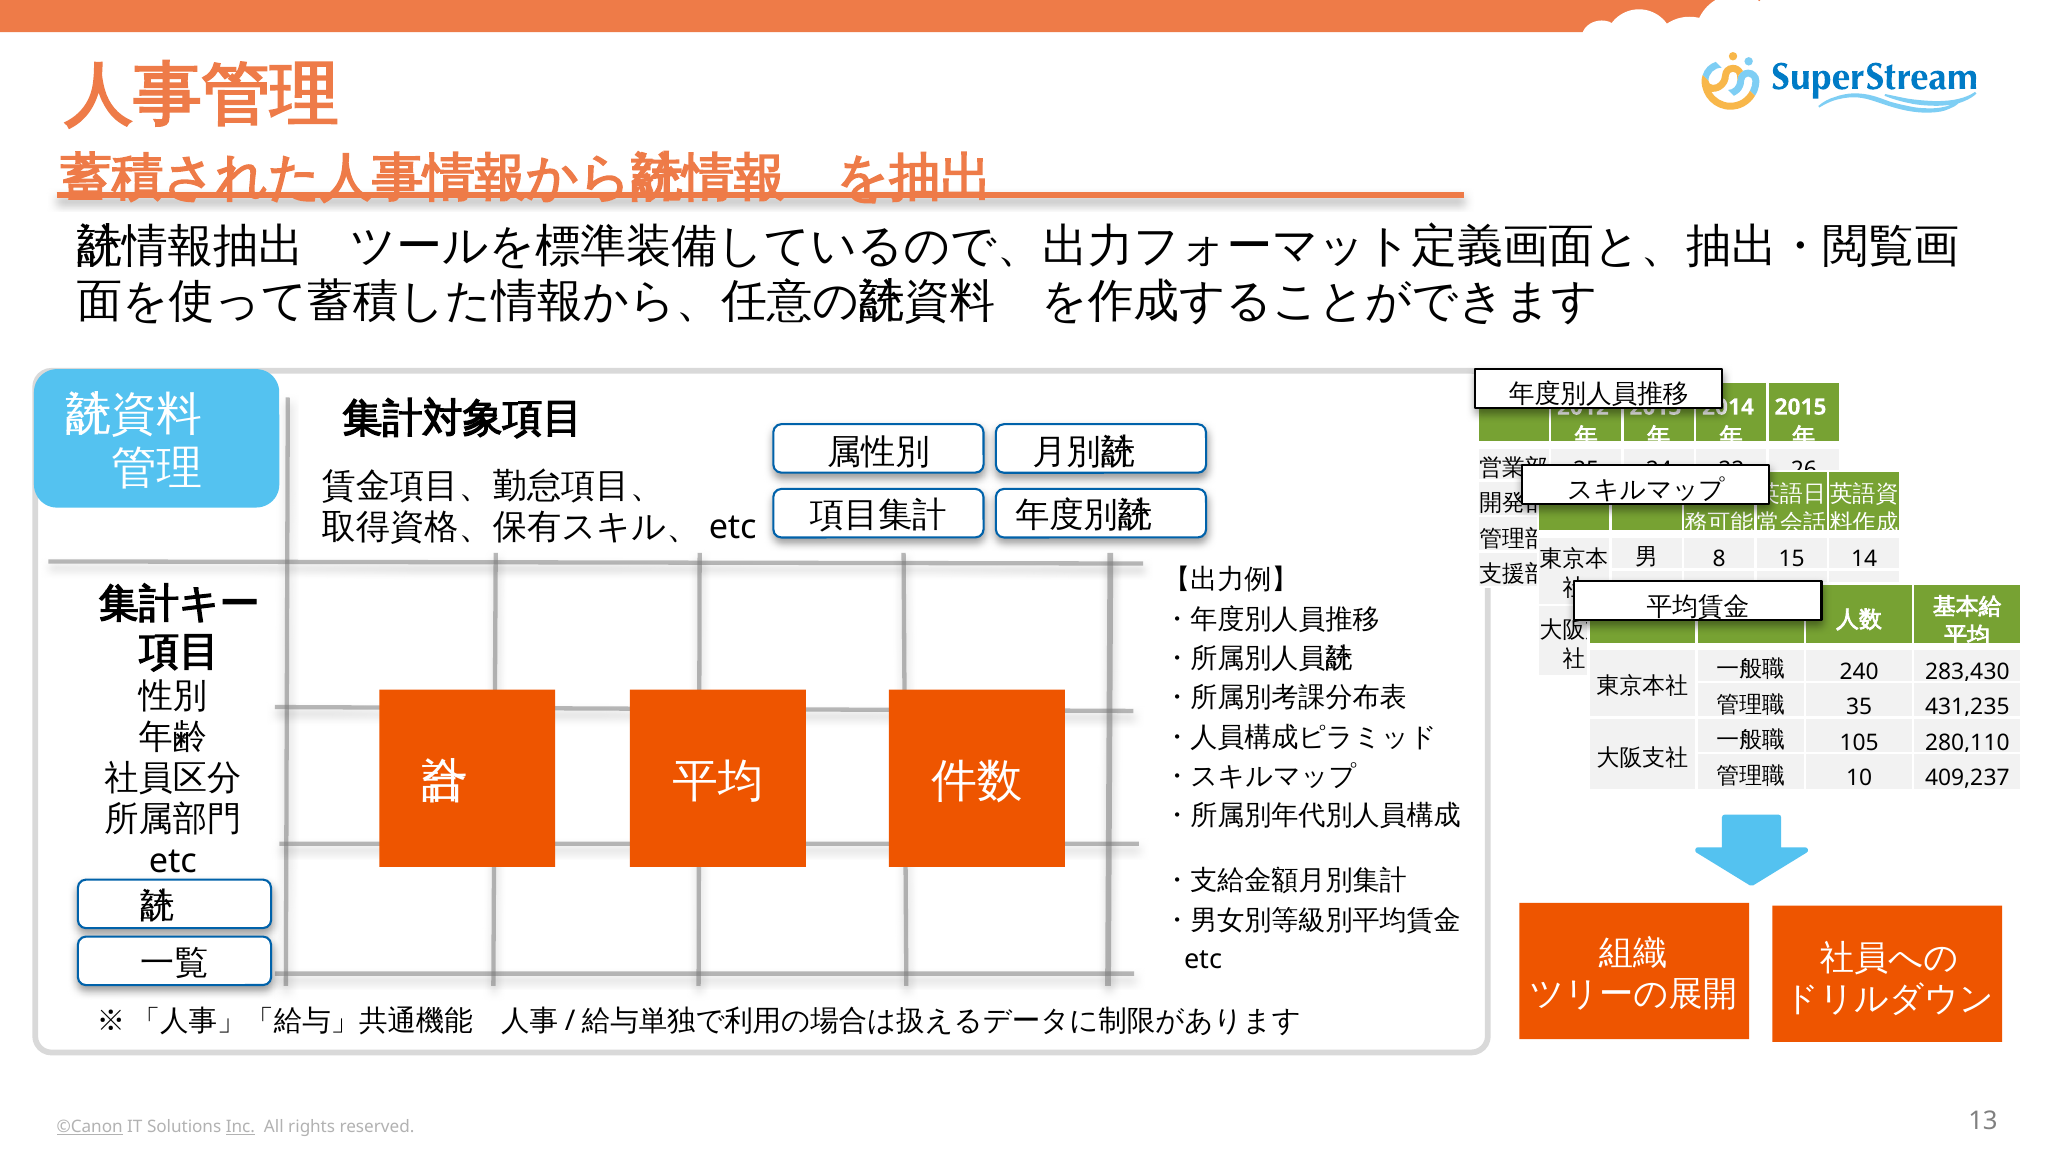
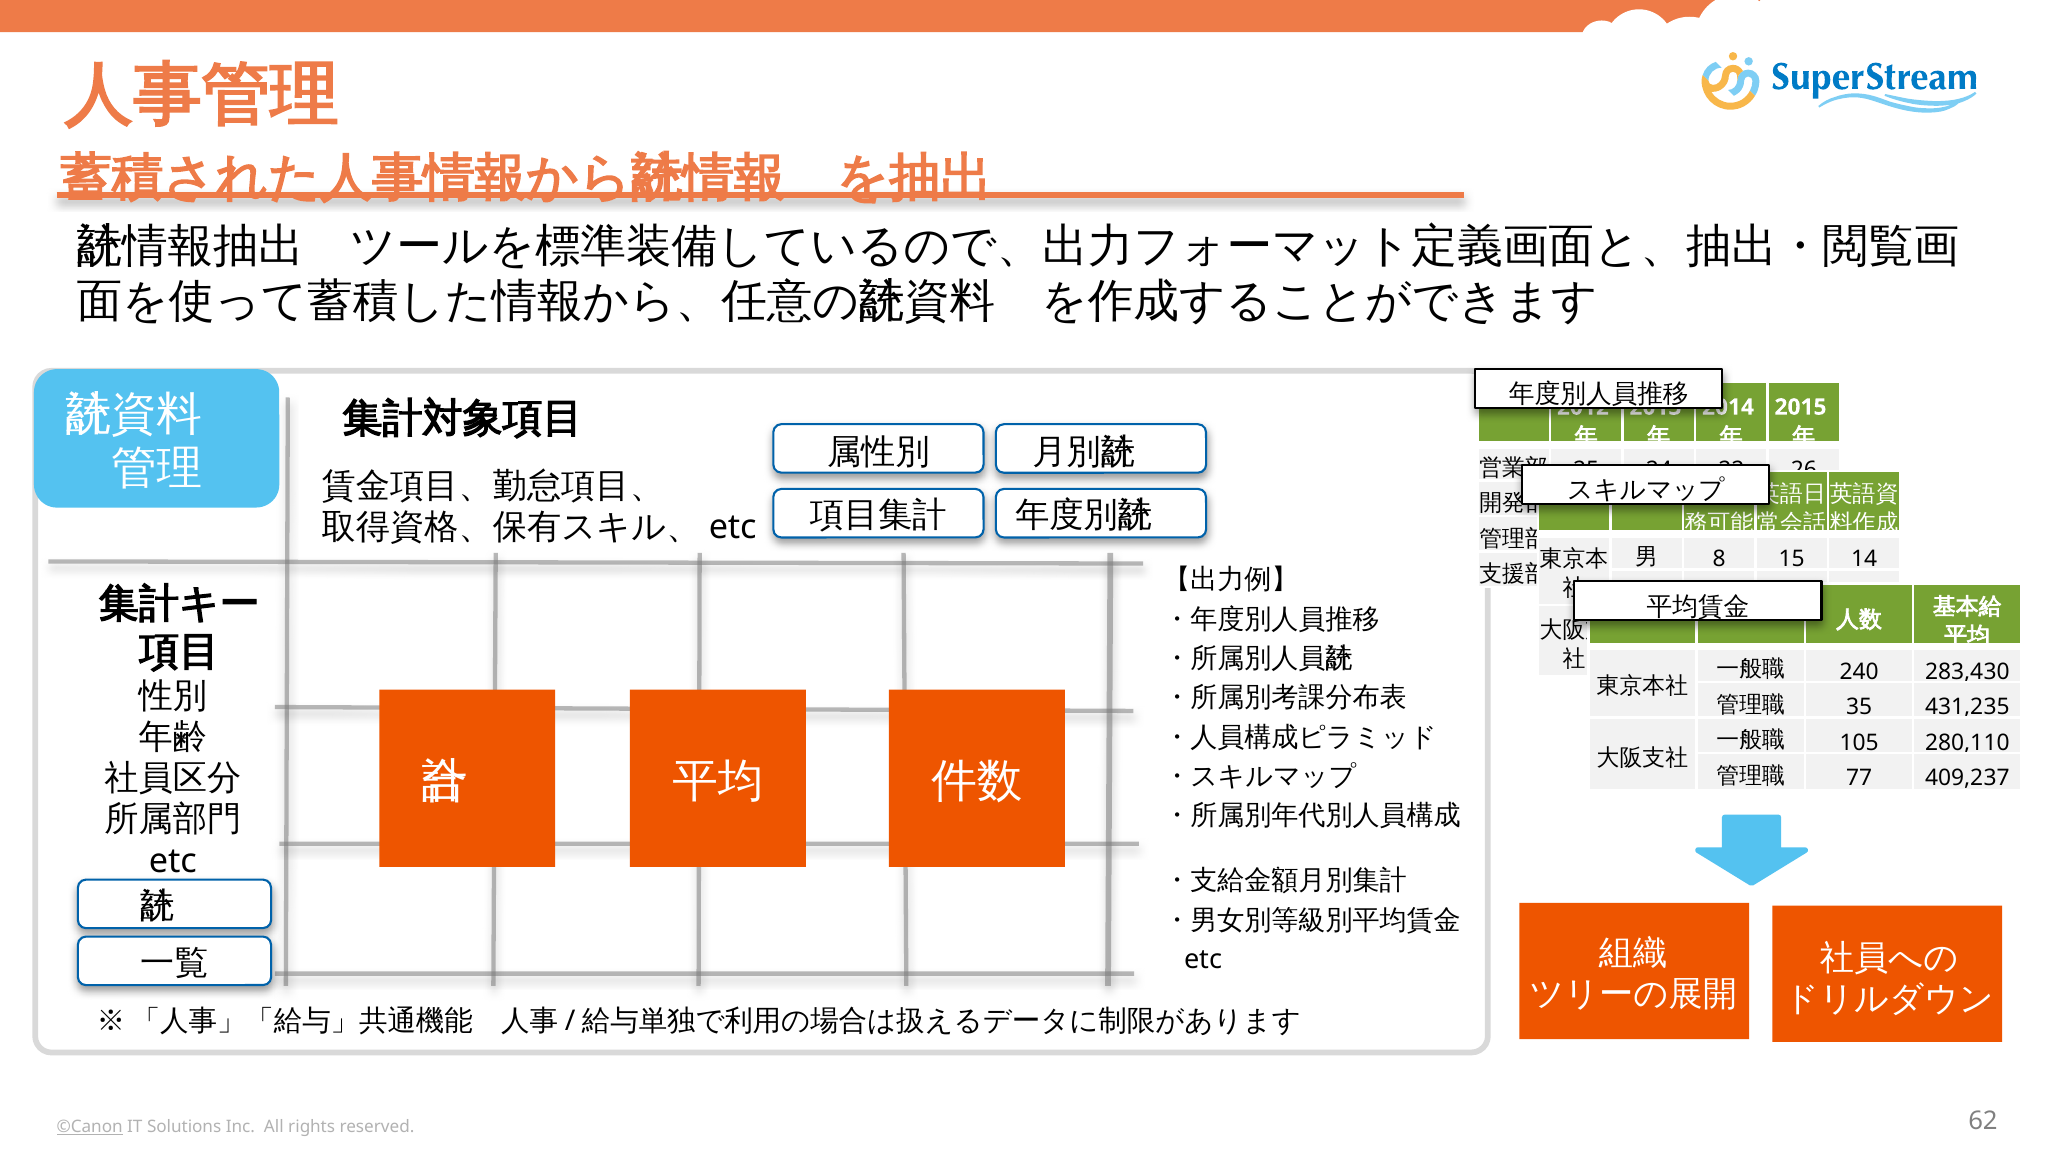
10: 10 -> 77 (1859, 778)
Inc underline: present -> none (240, 1126)
13: 13 -> 62 (1983, 1120)
